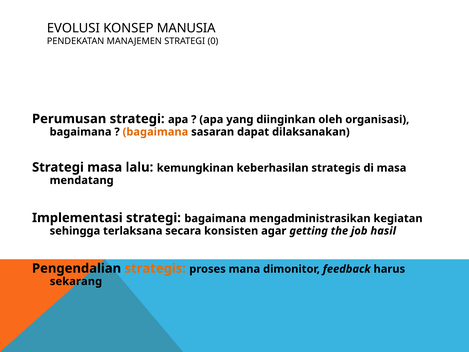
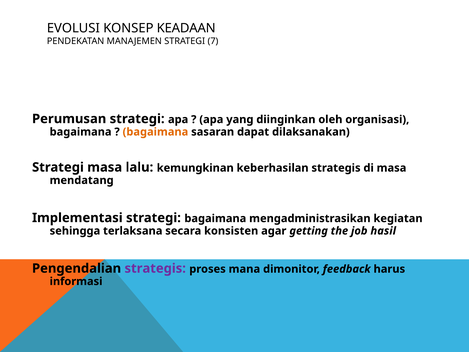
MANUSIA: MANUSIA -> KEADAAN (186, 28)
0: 0 -> 7 (213, 41)
strategis colour: orange -> purple (155, 268)
sekarang: sekarang -> informasi (76, 281)
